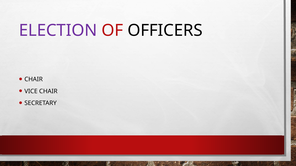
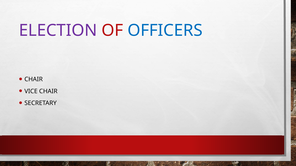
OFFICERS colour: black -> blue (165, 31)
